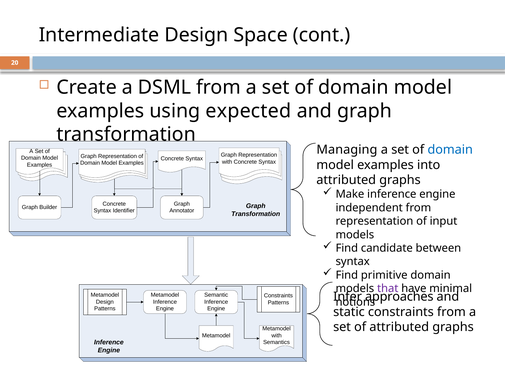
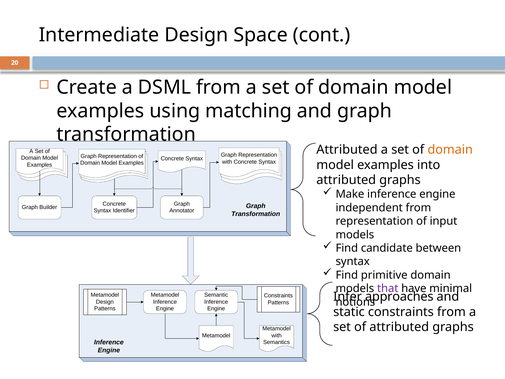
expected: expected -> matching (249, 111)
Managing: Managing -> Attributed (347, 150)
domain colour: blue -> orange (450, 150)
